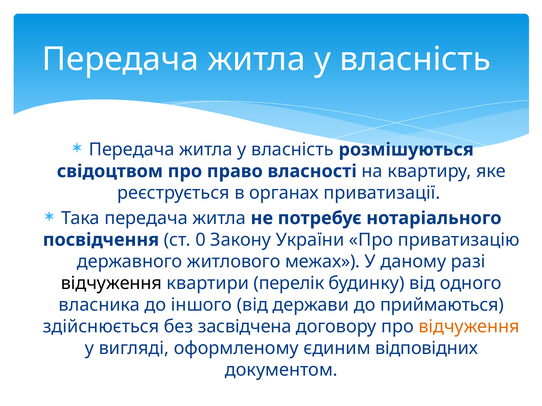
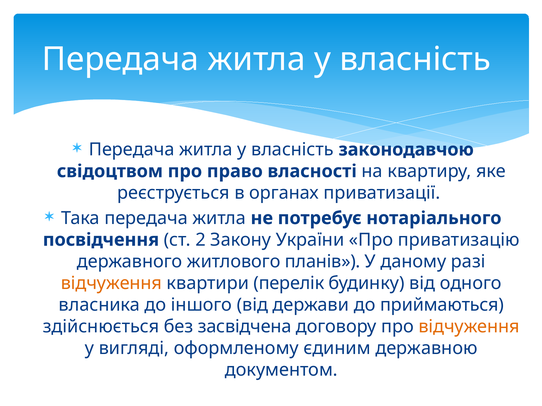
розмішуються: розмішуються -> законодавчою (406, 150)
0: 0 -> 2 (201, 240)
межах: межах -> планів (323, 262)
відчуження colour: black -> orange (111, 283)
відповідних: відповідних -> державною (426, 348)
